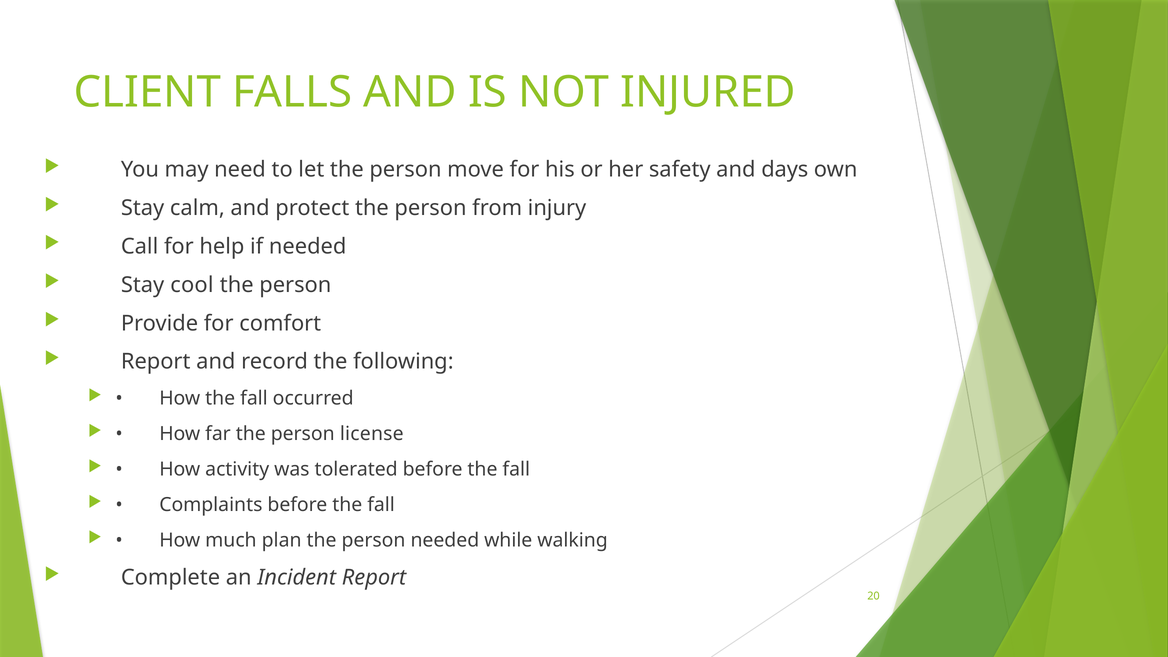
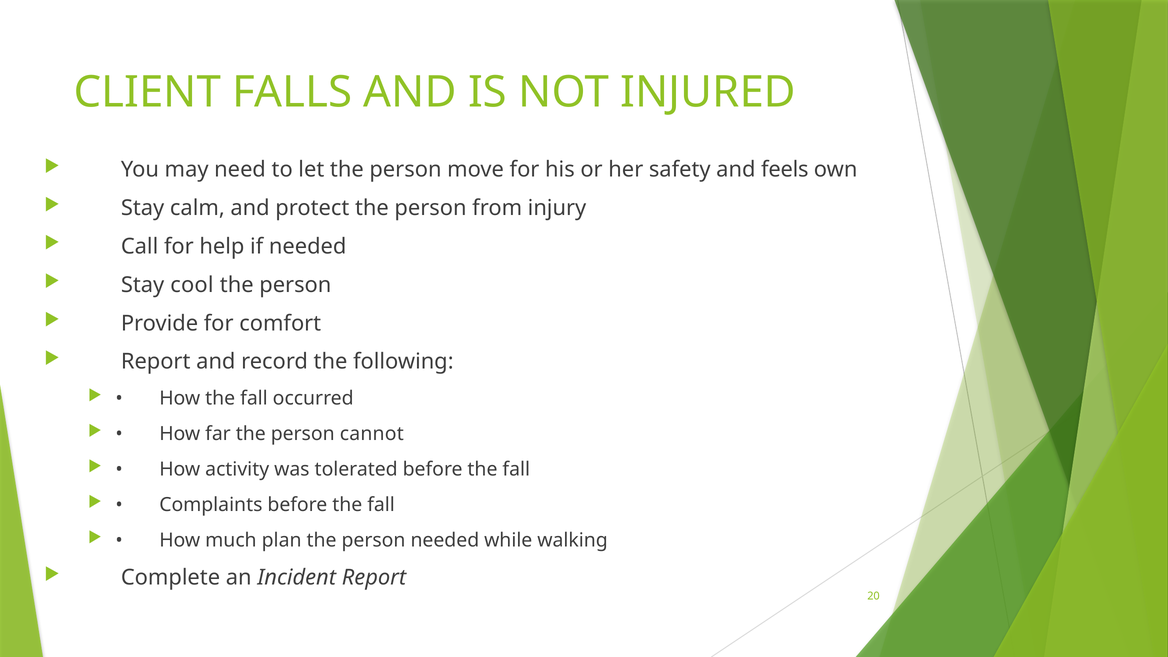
days: days -> feels (785, 169)
license: license -> cannot (372, 434)
